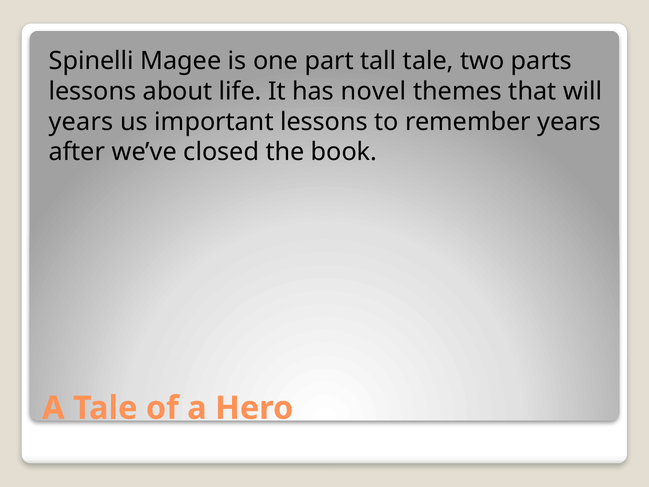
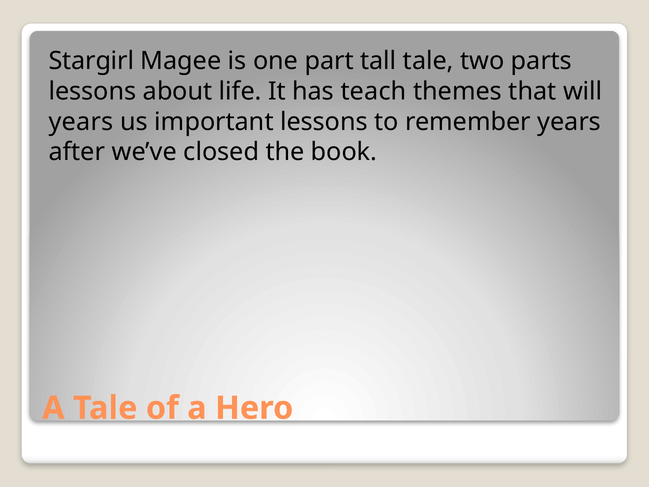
Spinelli: Spinelli -> Stargirl (91, 61)
novel: novel -> teach (374, 91)
